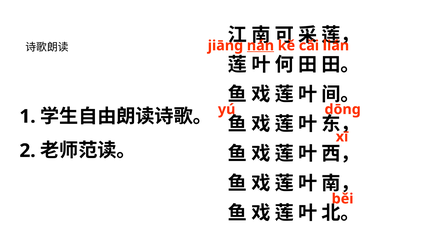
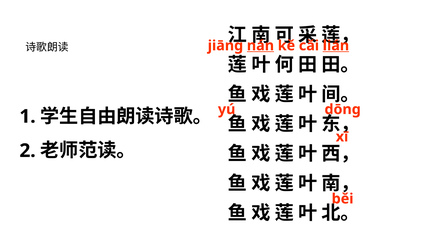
lián underline: none -> present (336, 46)
